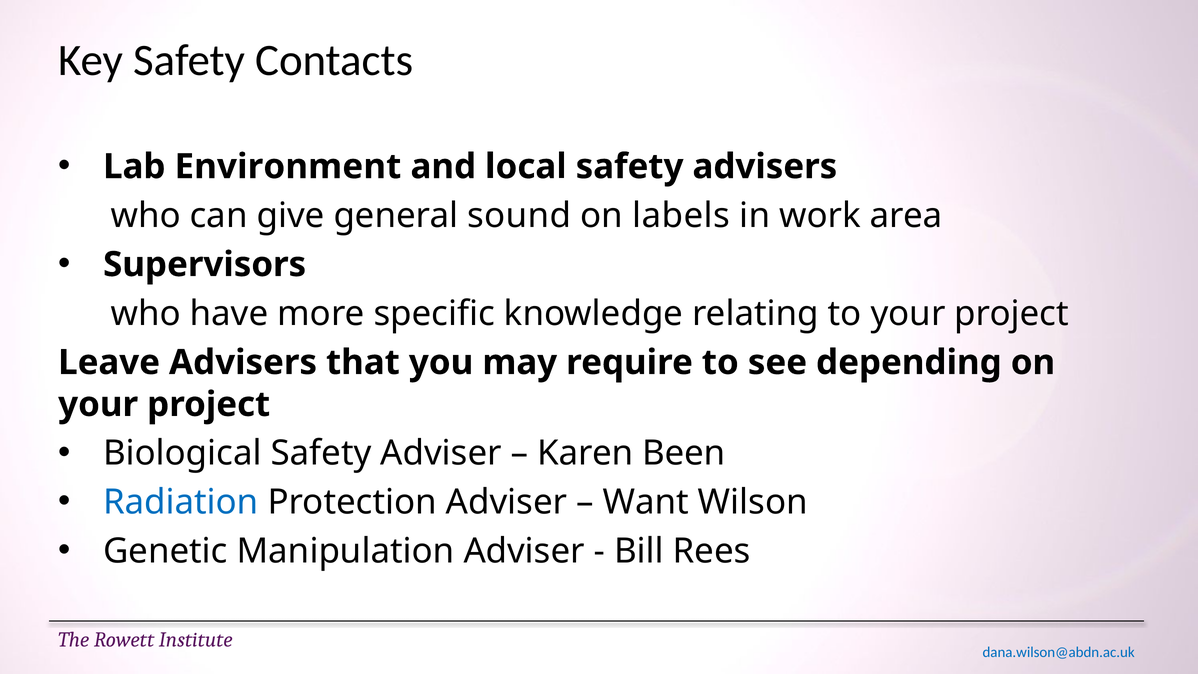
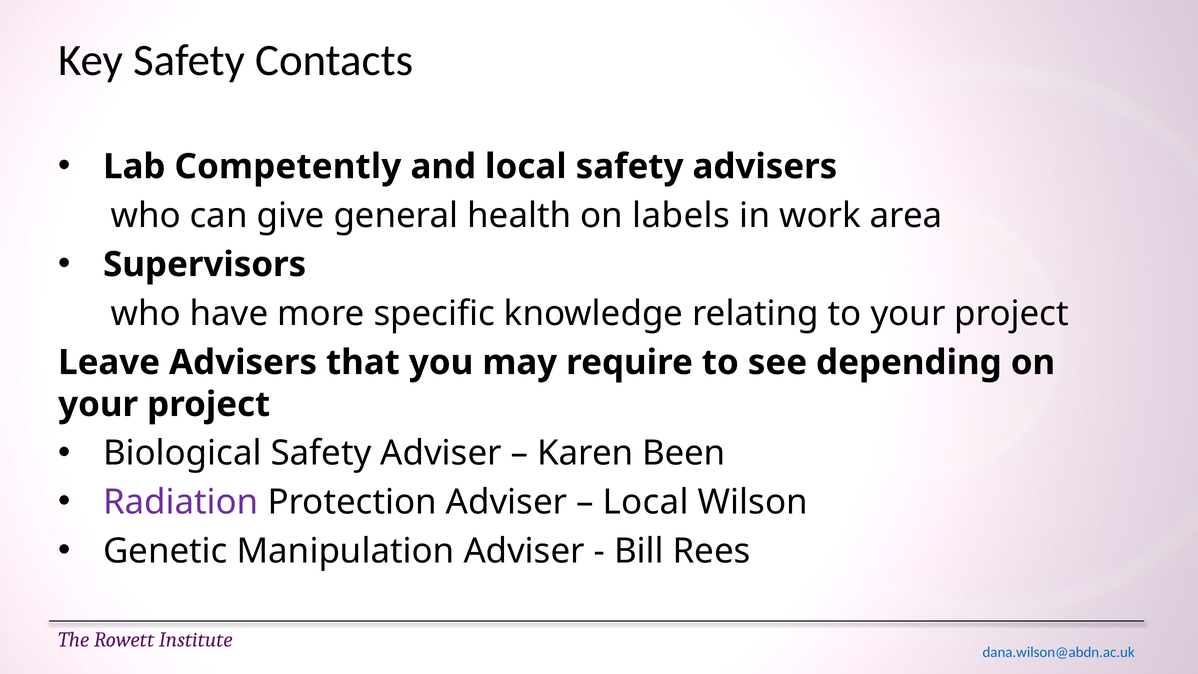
Environment: Environment -> Competently (288, 167)
sound: sound -> health (519, 216)
Radiation colour: blue -> purple (181, 502)
Want: Want -> Local (646, 502)
